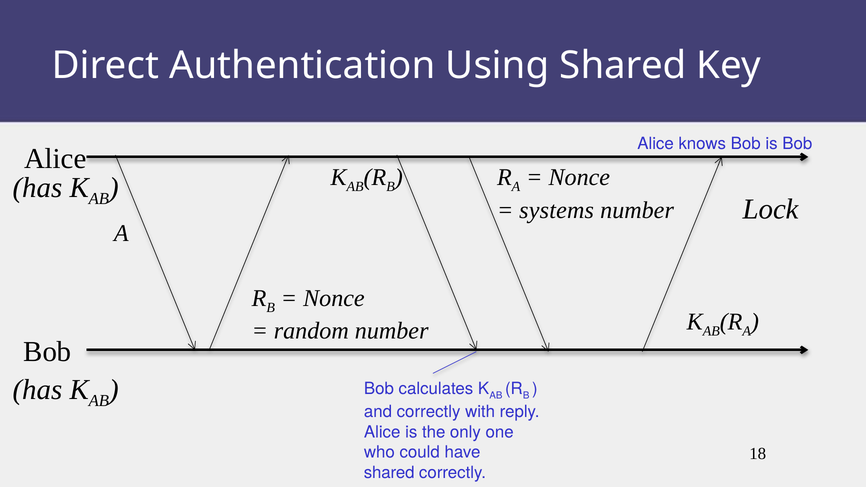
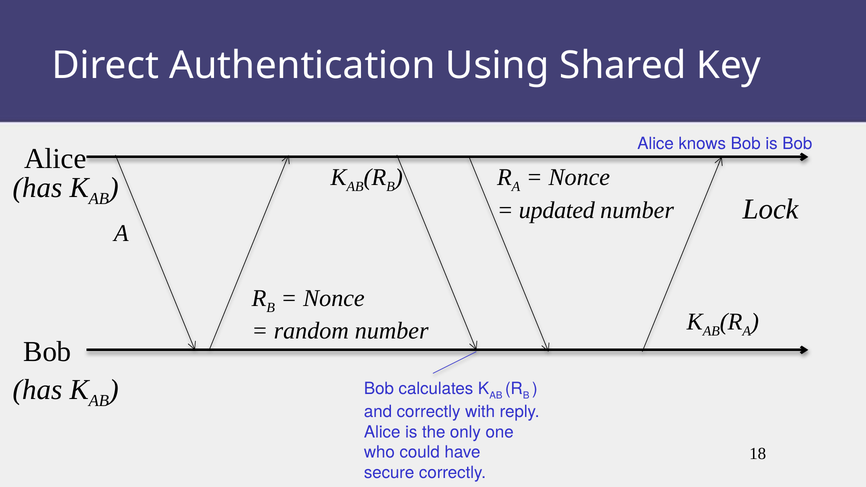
systems: systems -> updated (557, 210)
shared: shared -> secure (389, 473)
